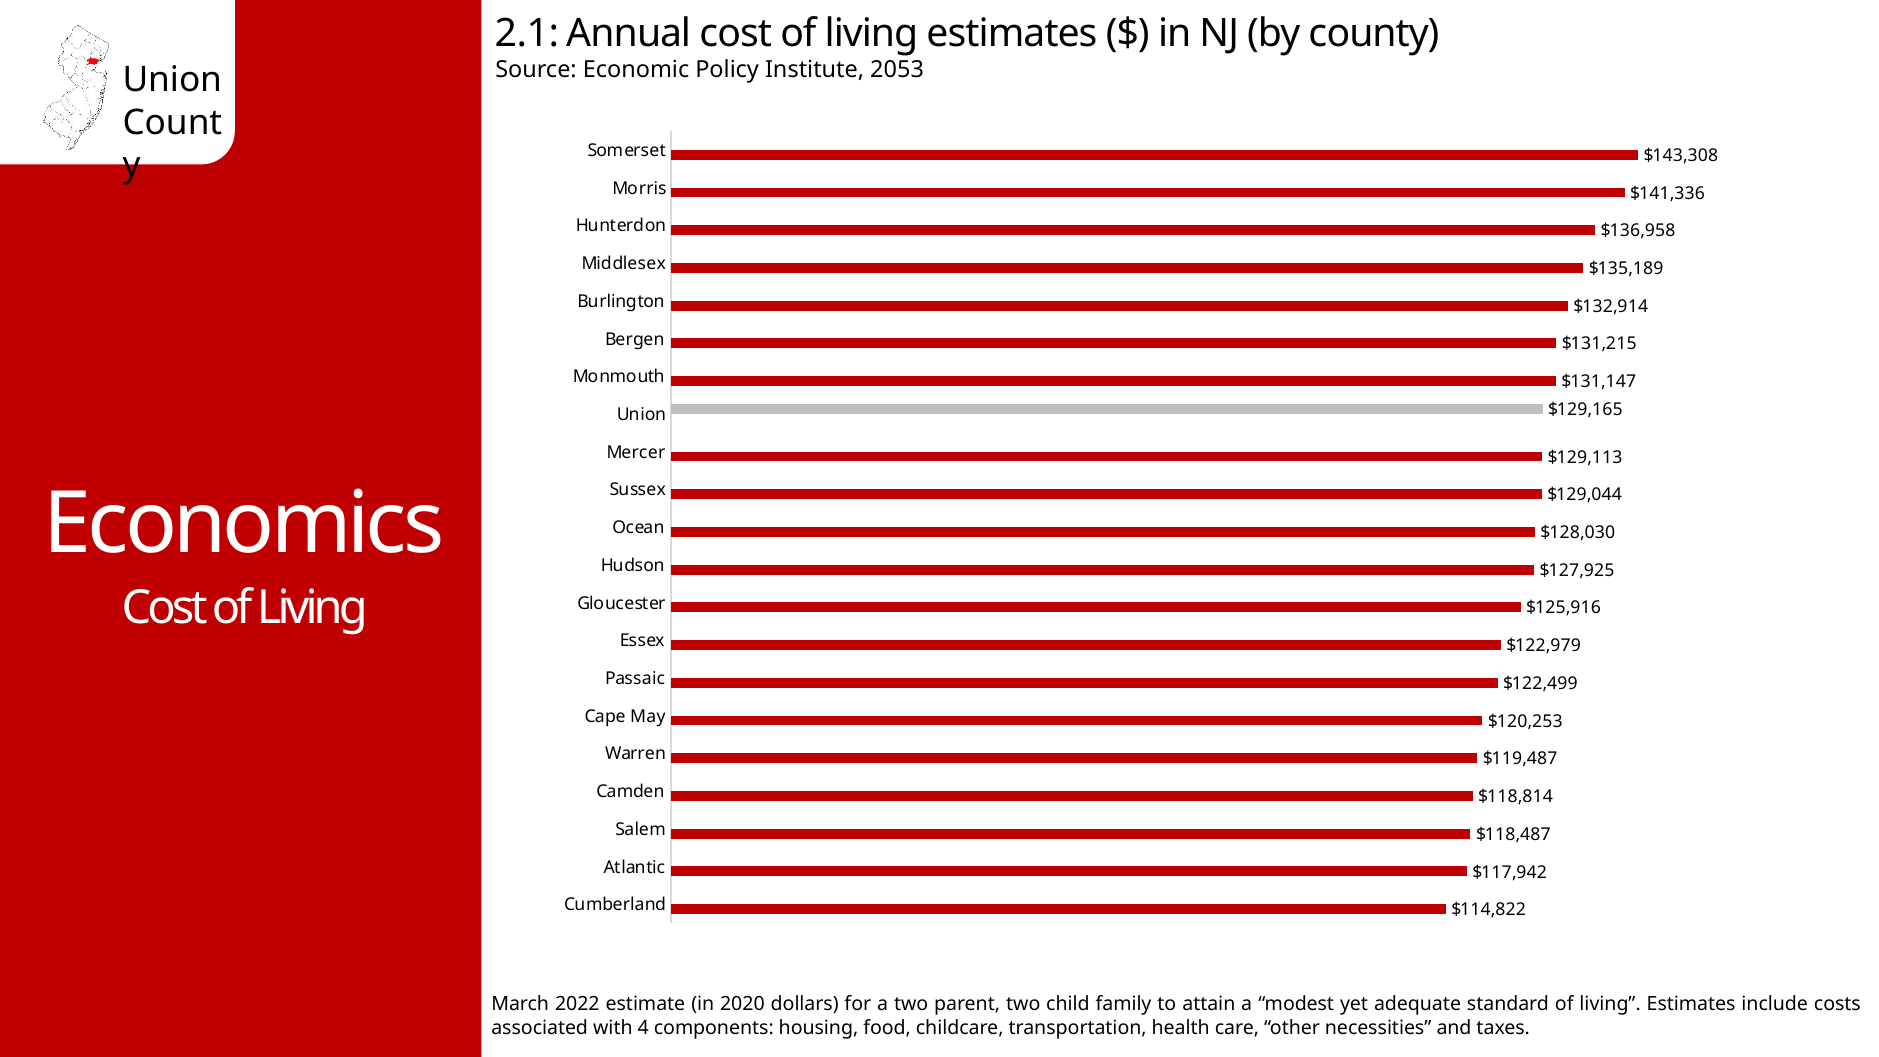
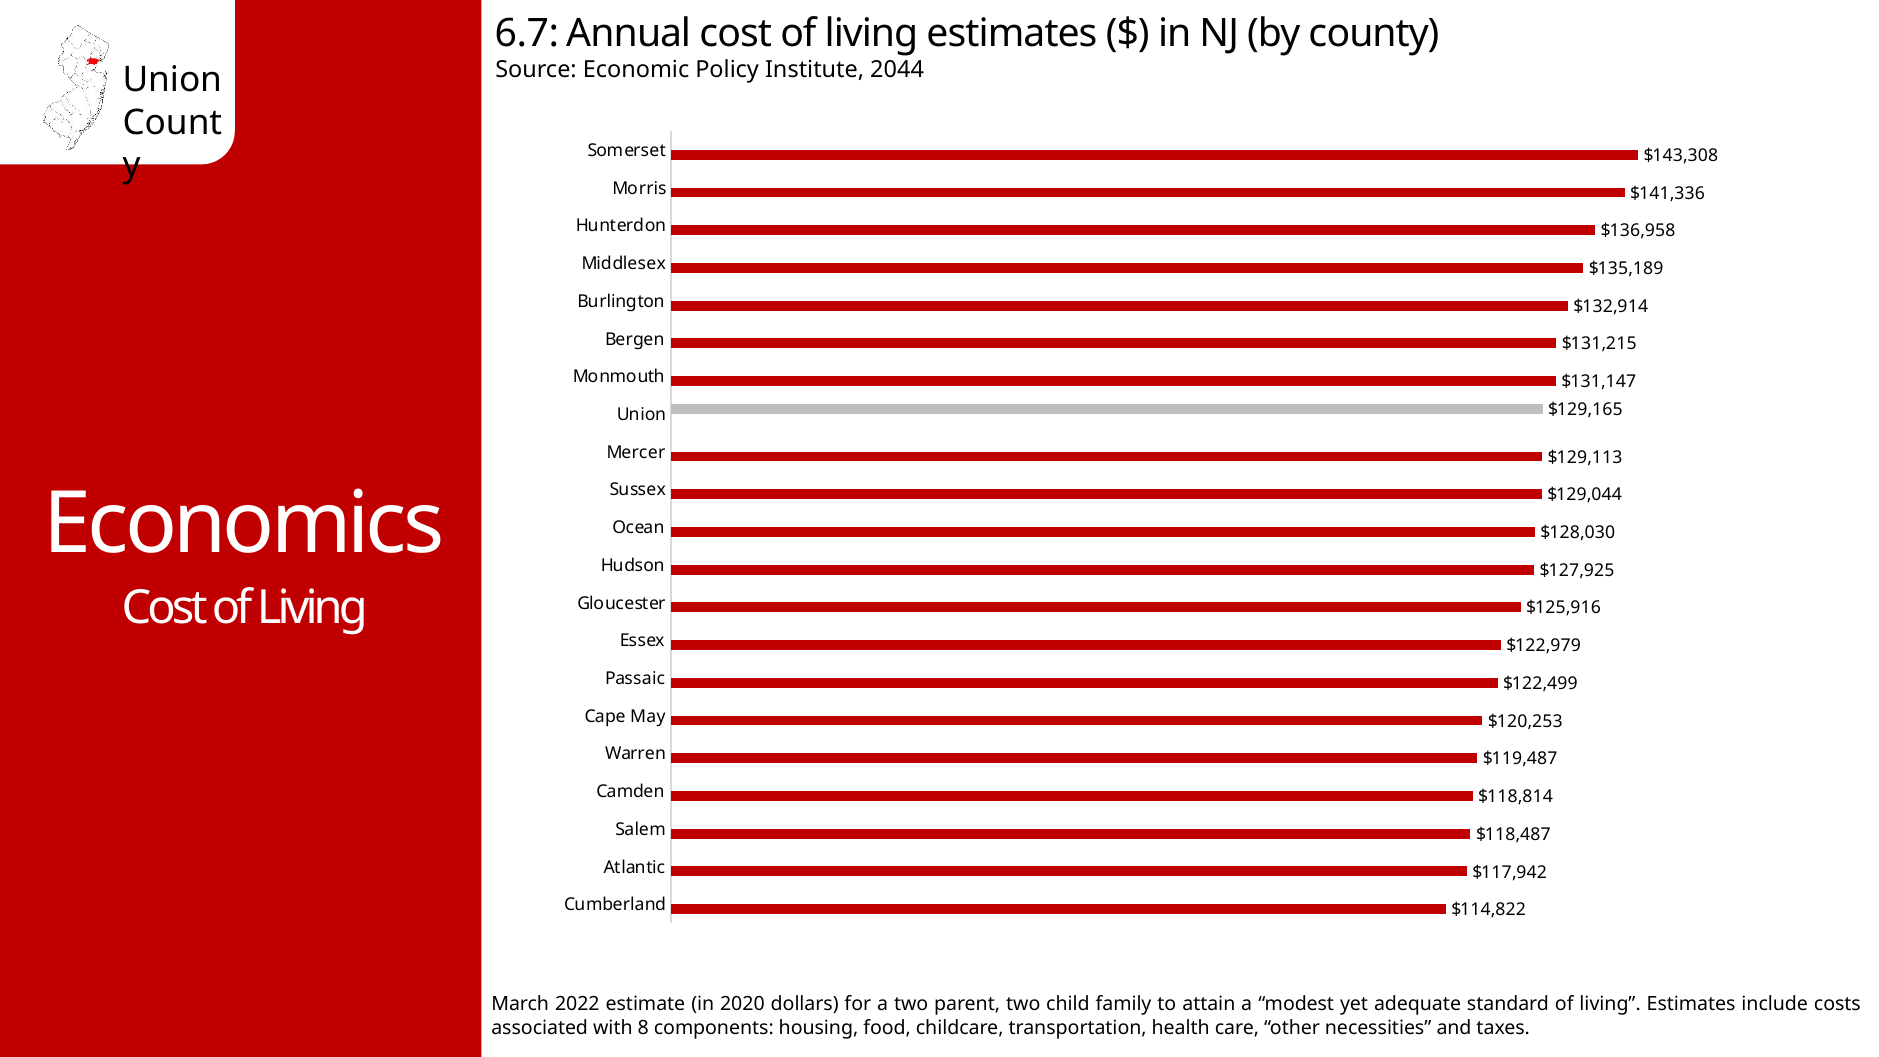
2.1: 2.1 -> 6.7 (527, 33)
2053: 2053 -> 2044 (897, 70)
4: 4 -> 8 (643, 1028)
